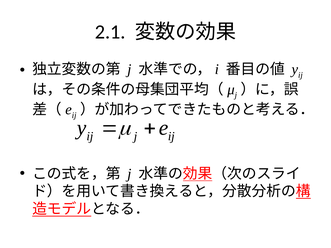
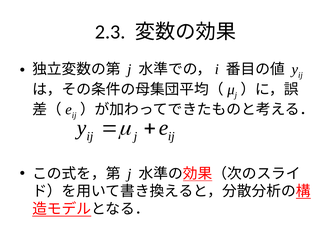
2.1: 2.1 -> 2.3 (110, 32)
